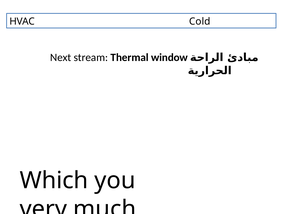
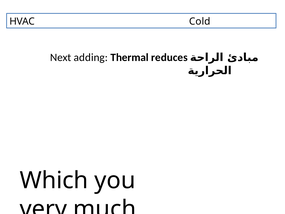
stream: stream -> adding (91, 57)
window: window -> reduces (169, 57)
